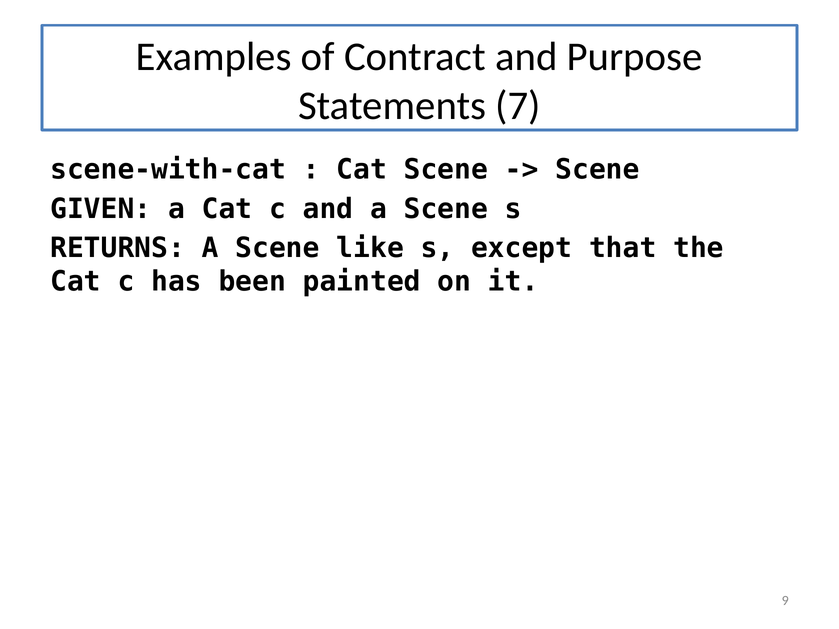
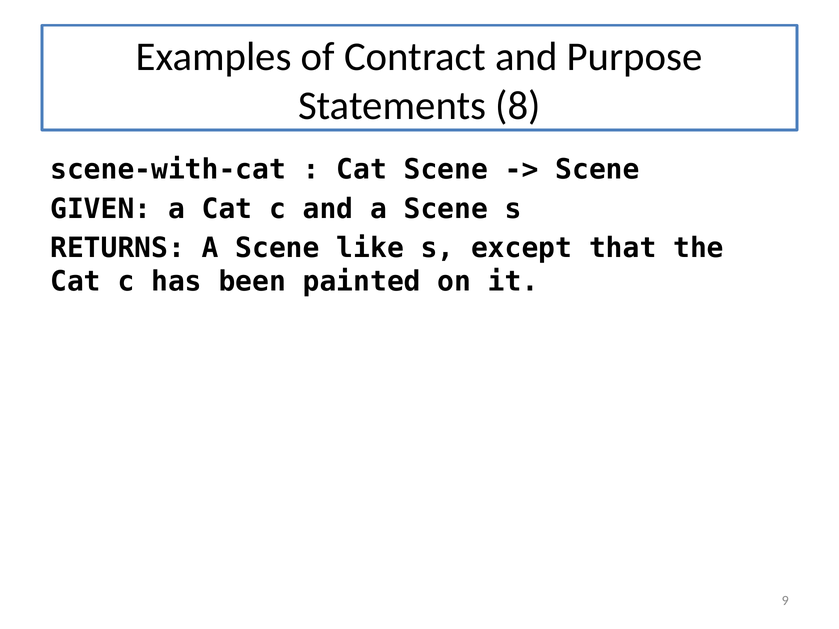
7: 7 -> 8 (518, 106)
